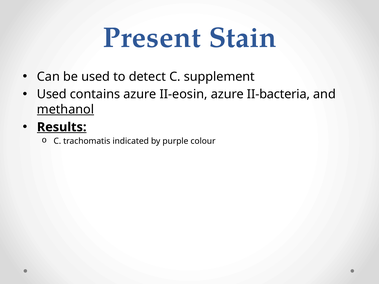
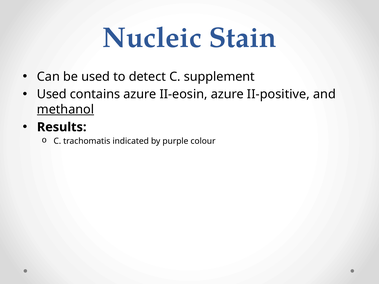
Present: Present -> Nucleic (152, 38)
II-bacteria: II-bacteria -> II-positive (278, 94)
Results underline: present -> none (62, 127)
